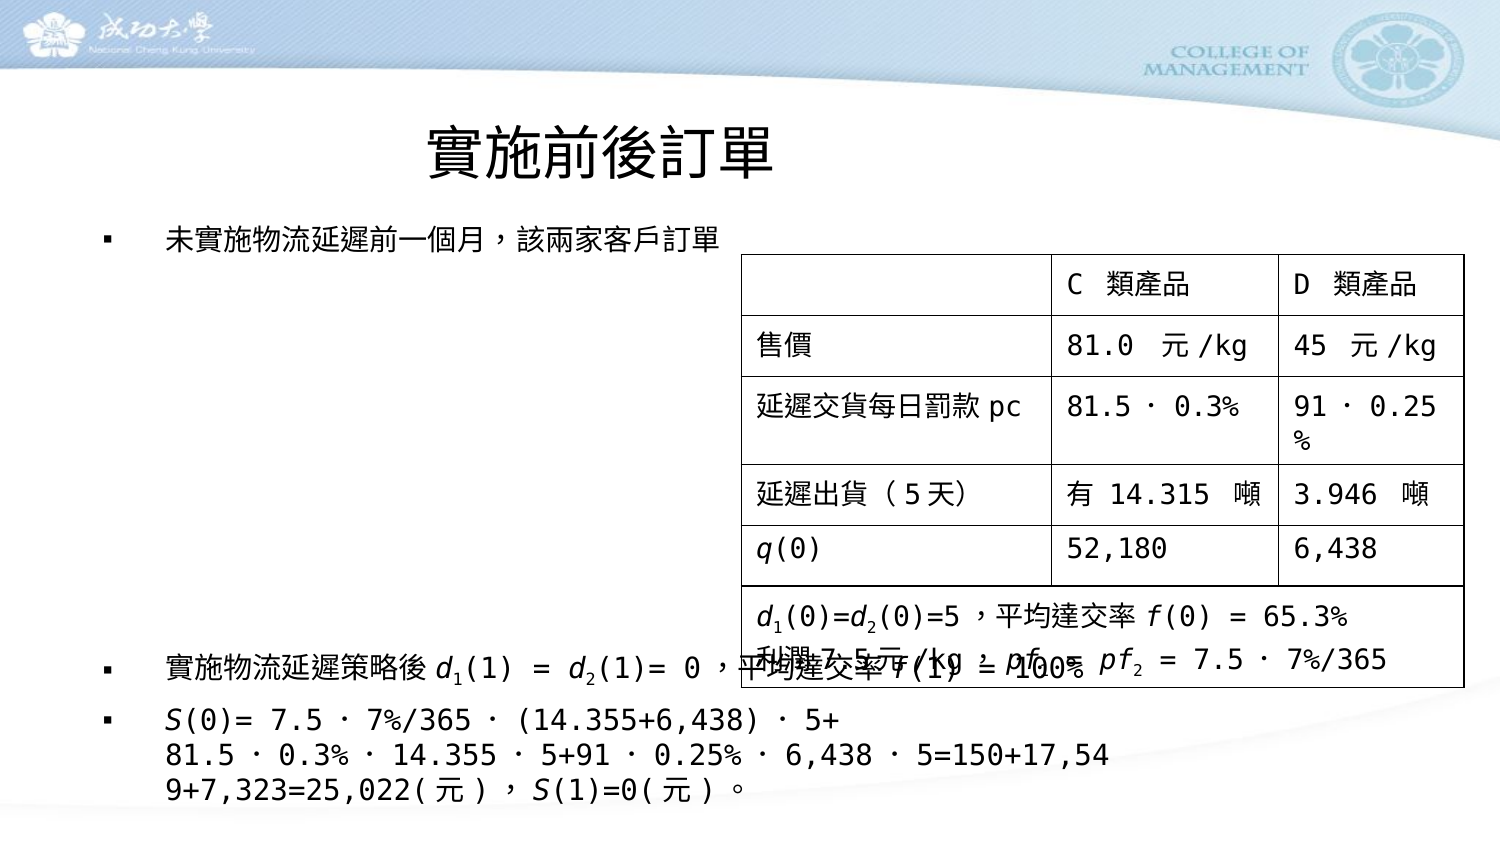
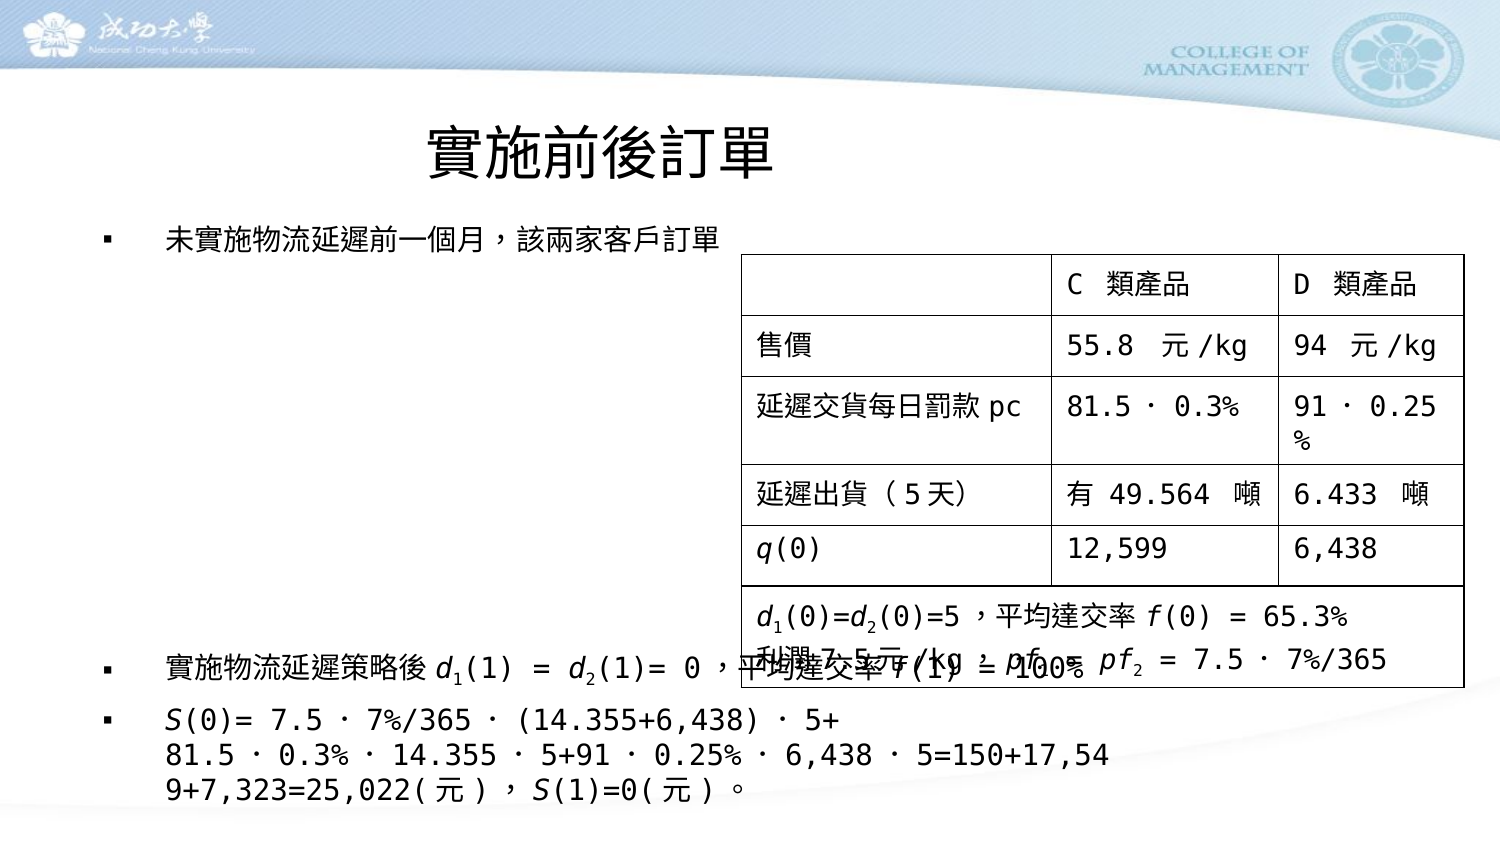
81.0: 81.0 -> 55.8 (1100, 346)
45: 45 -> 94 (1311, 346)
14.315: 14.315 -> 49.564 (1160, 495)
3.946: 3.946 -> 6.433 (1336, 495)
52,180: 52,180 -> 12,599 (1117, 549)
